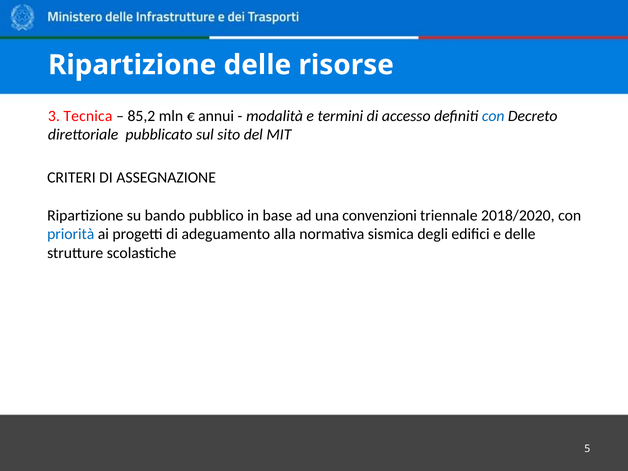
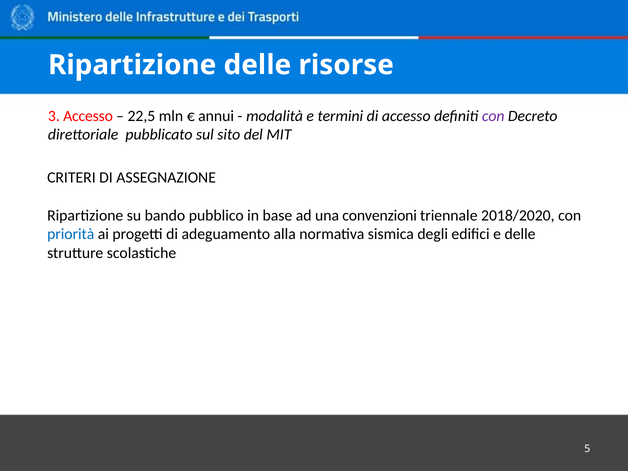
3 Tecnica: Tecnica -> Accesso (88, 116)
85,2: 85,2 -> 22,5 (141, 116)
con colour: blue -> purple (493, 116)
